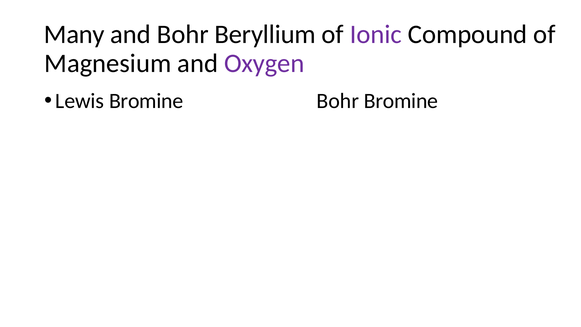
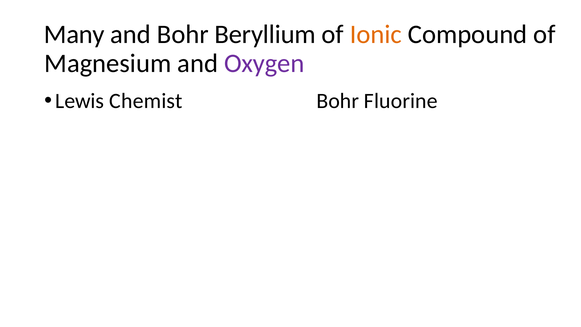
Ionic colour: purple -> orange (376, 34)
Lewis Bromine: Bromine -> Chemist (146, 101)
Bohr Bromine: Bromine -> Fluorine (401, 101)
